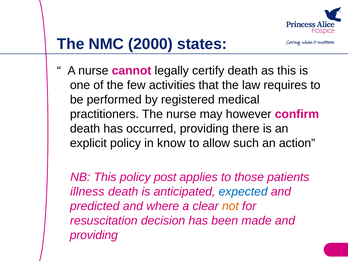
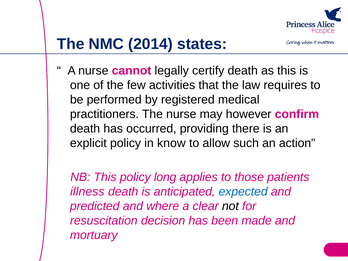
2000: 2000 -> 2014 (151, 44)
post: post -> long (165, 177)
not colour: orange -> black (230, 206)
providing: providing -> mortuary (94, 235)
